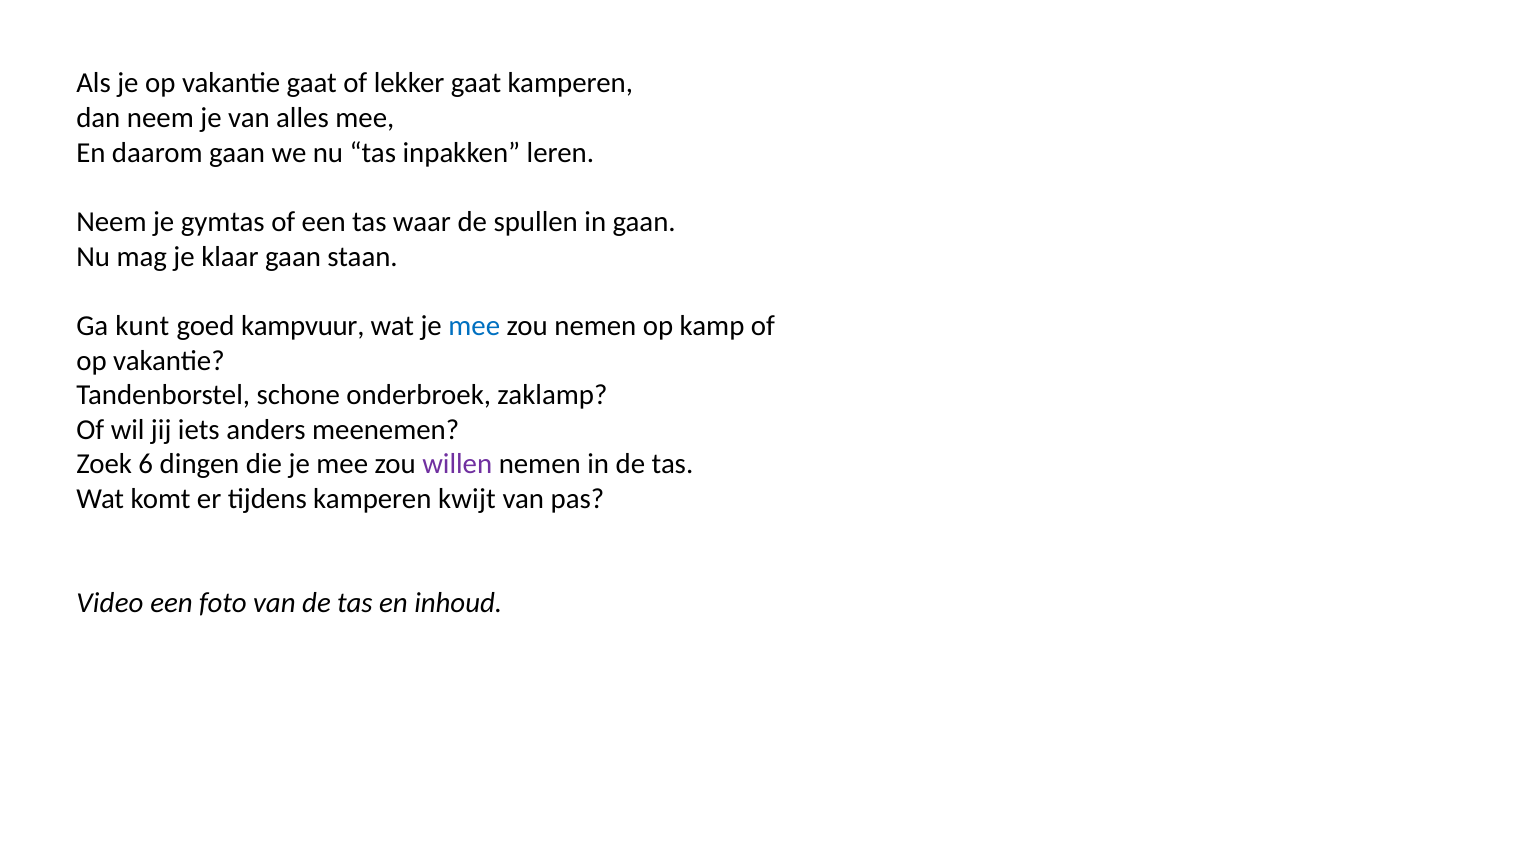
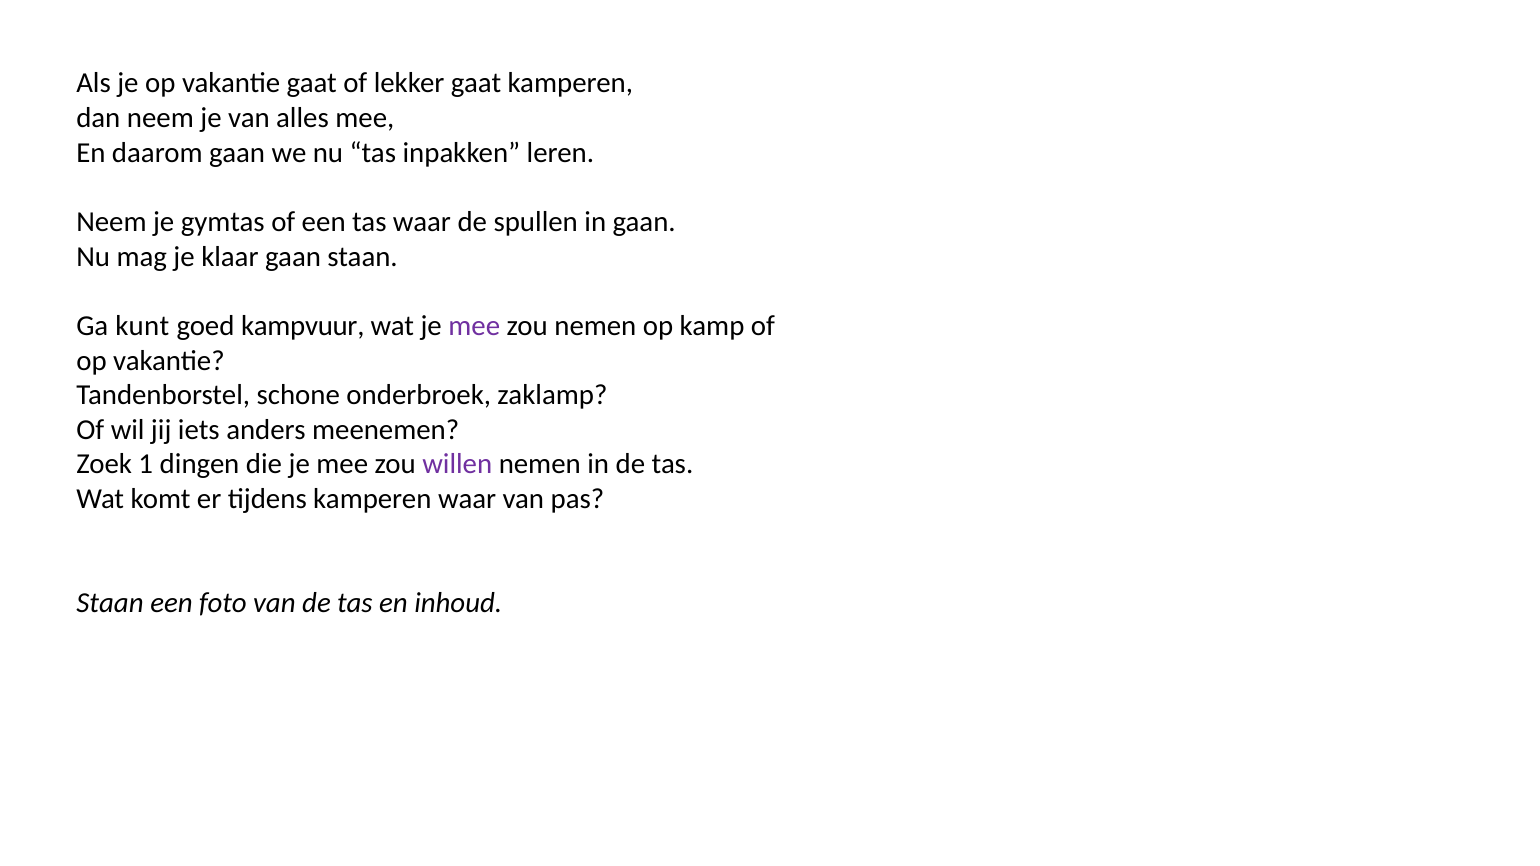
mee colour: blue -> purple (474, 326)
6: 6 -> 1 (146, 465)
kamperen kwijt: kwijt -> waar (467, 499)
Video: Video -> Staan (110, 603)
